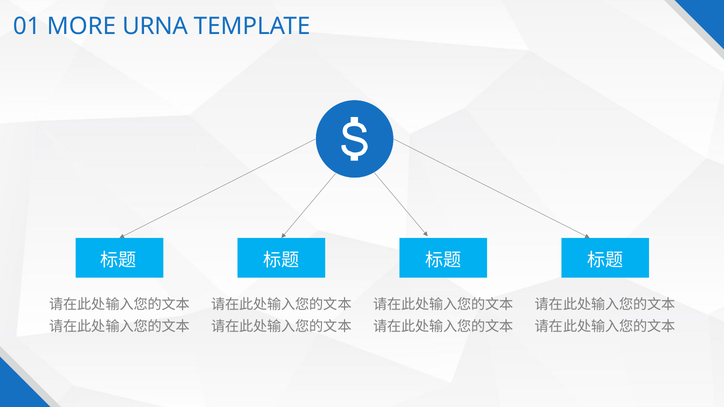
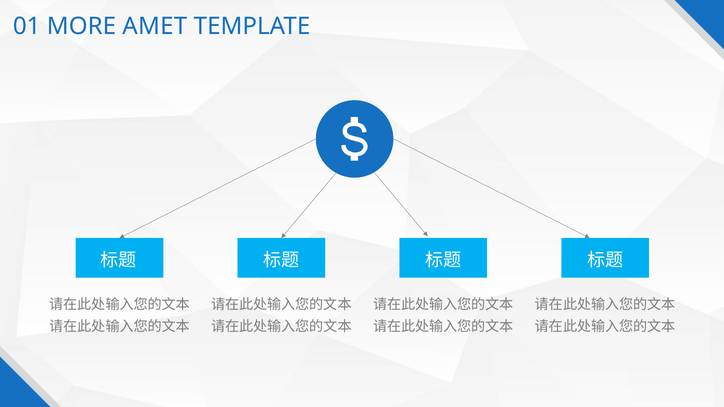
URNA: URNA -> AMET (155, 26)
